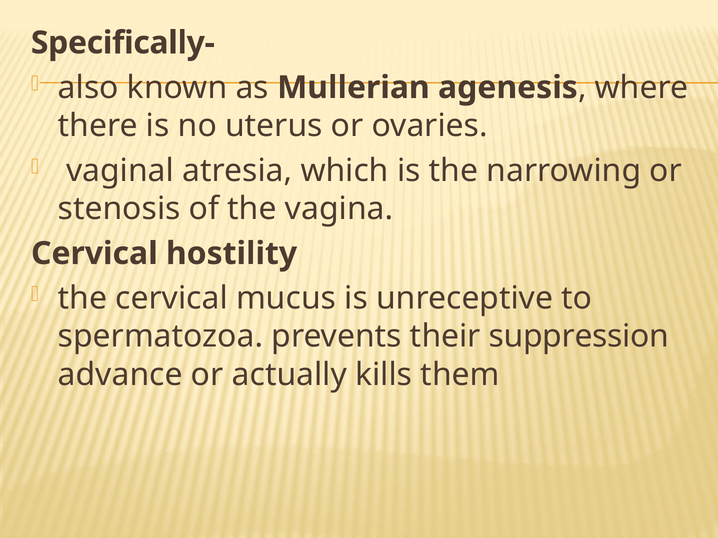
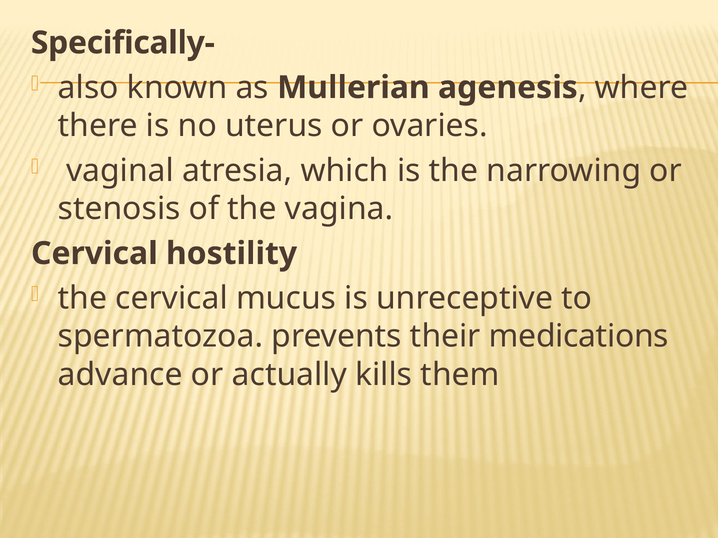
suppression: suppression -> medications (579, 337)
